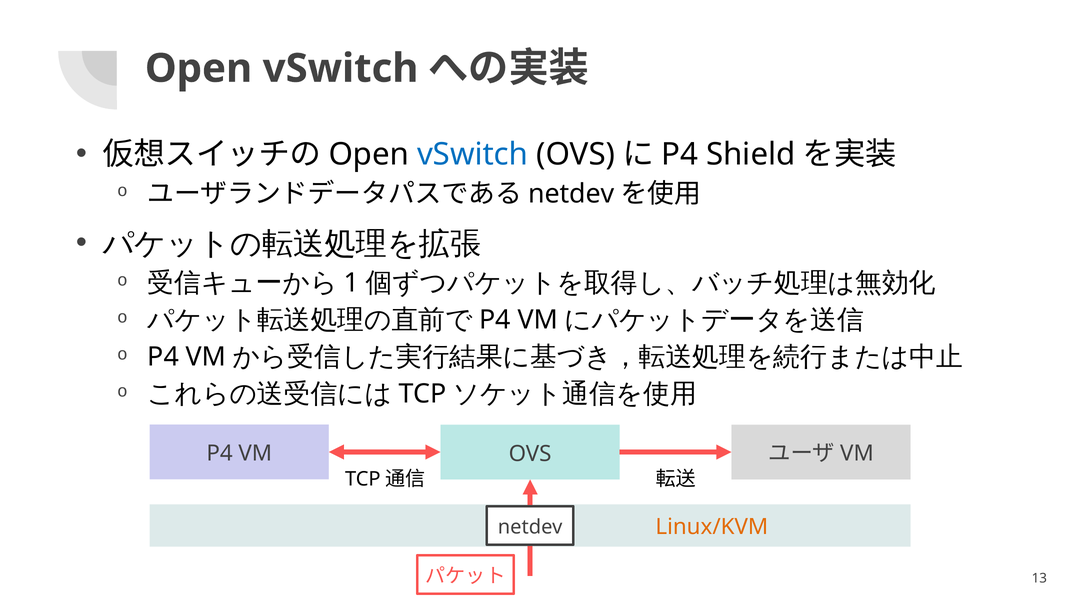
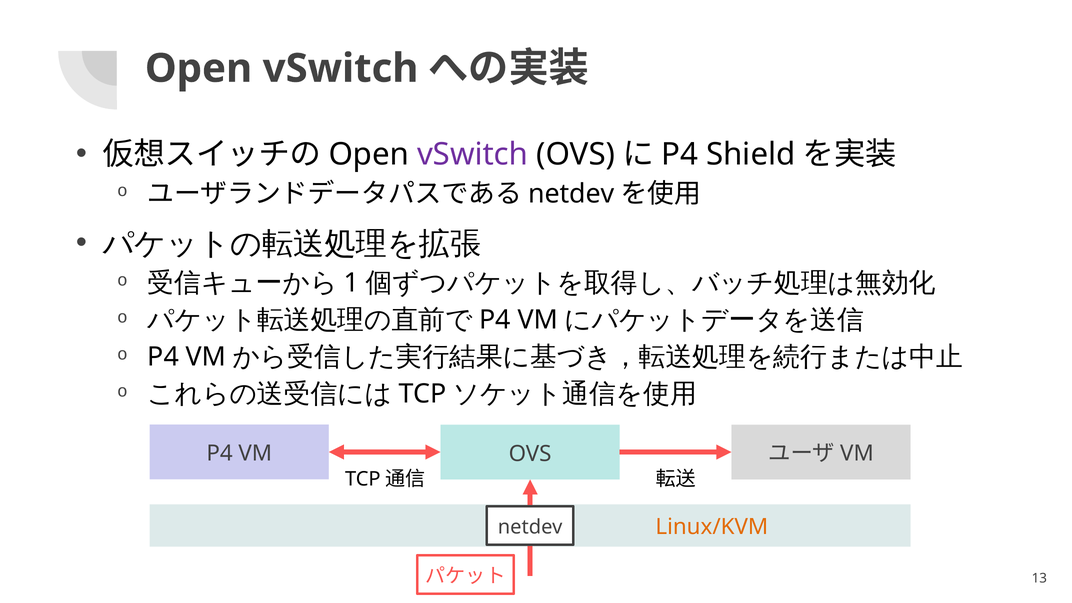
vSwitch colour: blue -> purple (473, 154)
